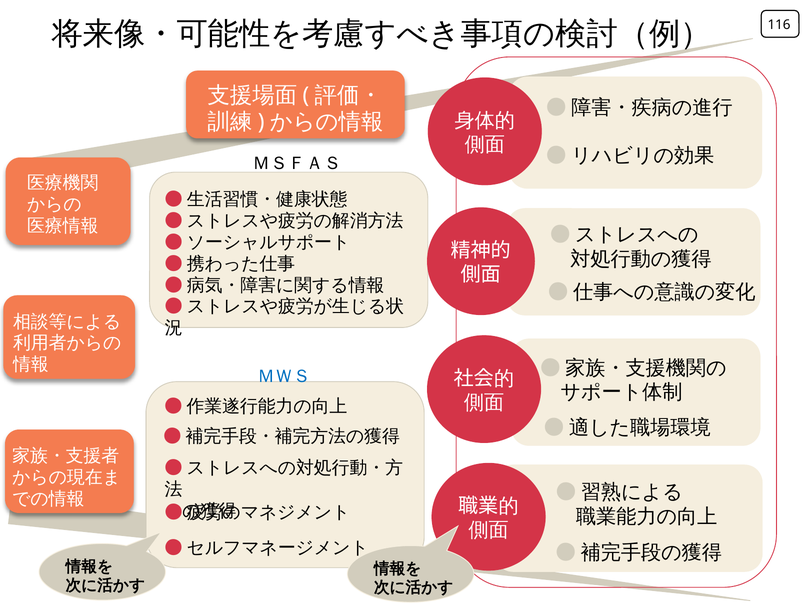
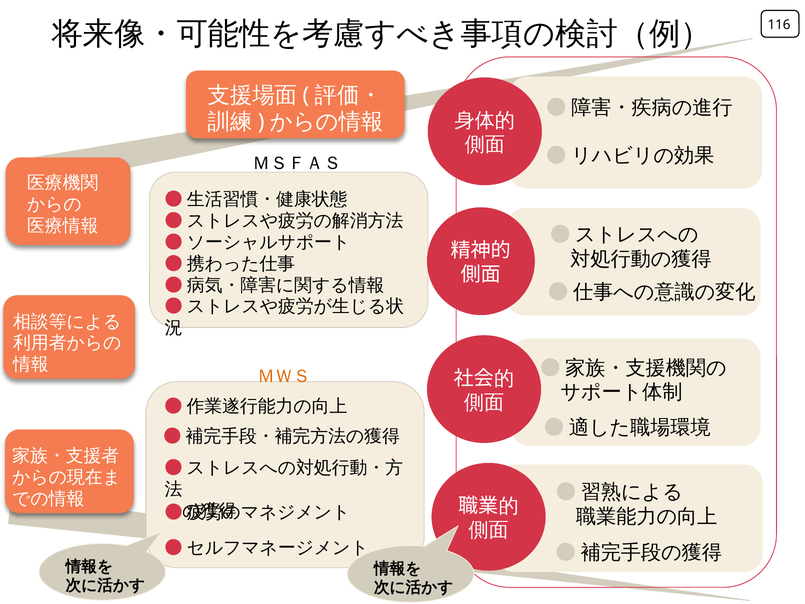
ＭＷＳ colour: blue -> orange (284, 376)
